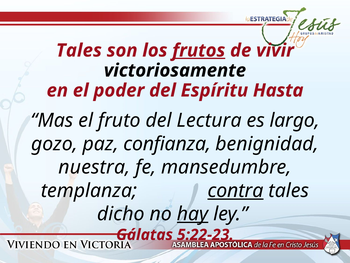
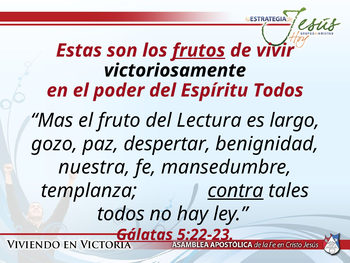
Tales: Tales -> Estas (79, 50)
Espíritu Hasta: Hasta -> Todos (278, 90)
confianza: confianza -> despertar (167, 144)
dicho: dicho -> todos (121, 214)
hay underline: present -> none (193, 214)
Gálatas underline: none -> present (145, 234)
